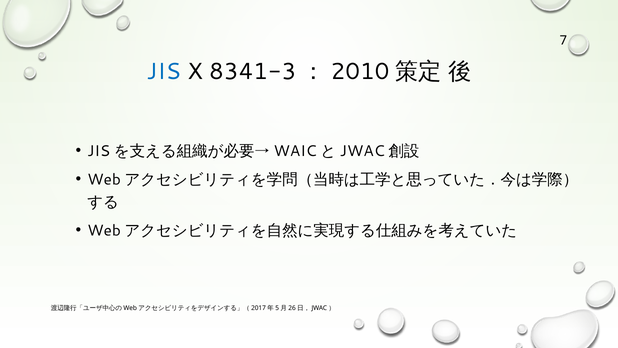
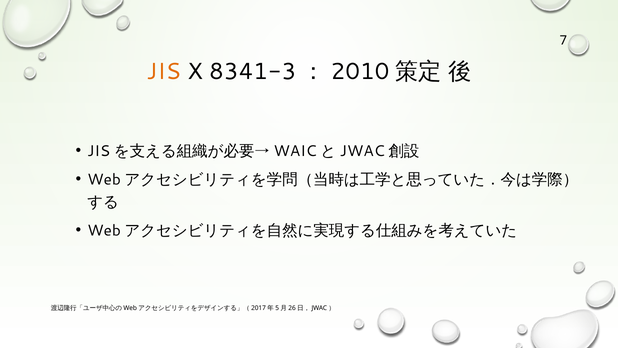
JIS colour: blue -> orange (164, 72)
